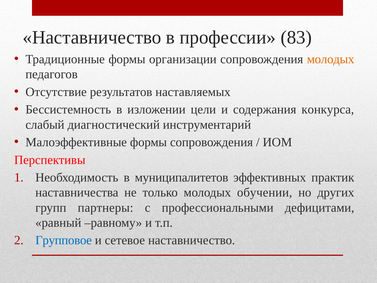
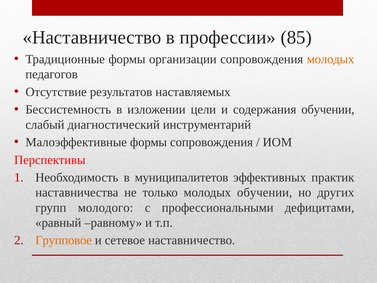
83: 83 -> 85 (296, 37)
содержания конкурса: конкурса -> обучении (328, 109)
партнеры: партнеры -> молодого (106, 207)
Групповое colour: blue -> orange (64, 240)
